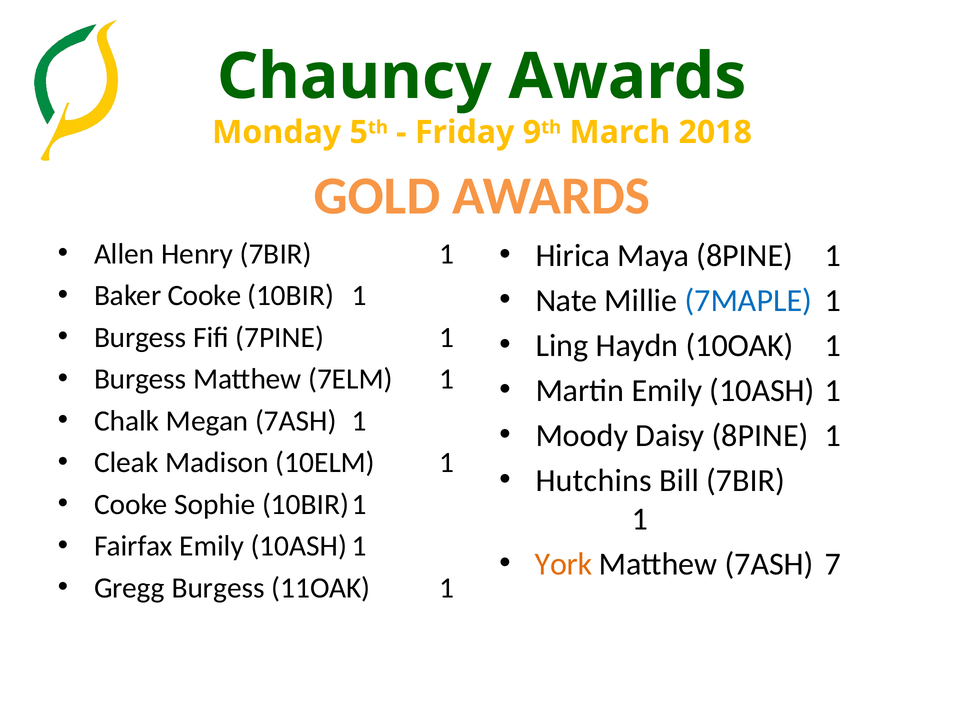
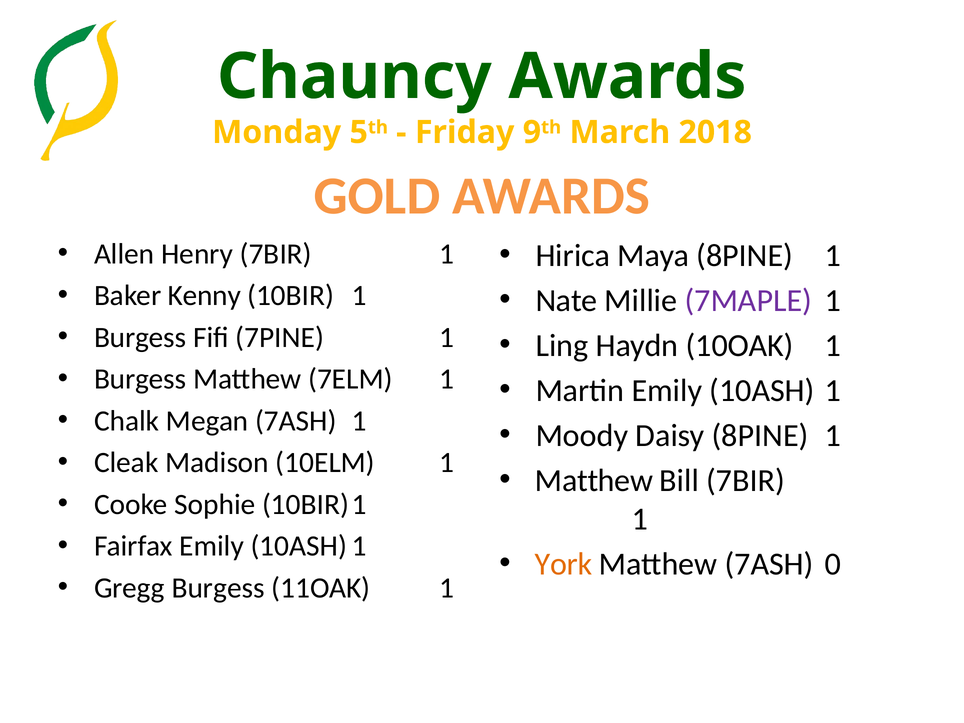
Baker Cooke: Cooke -> Kenny (204, 296)
7MAPLE colour: blue -> purple (748, 301)
Hutchins: Hutchins -> Matthew (594, 481)
7: 7 -> 0 (833, 564)
